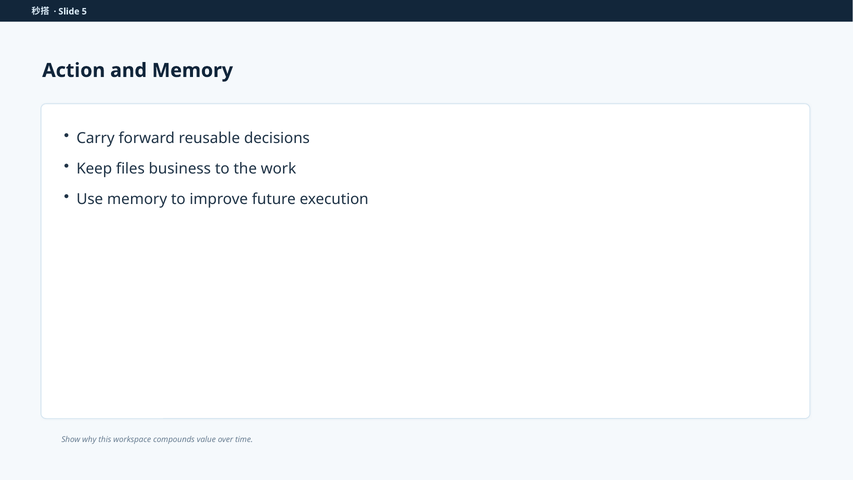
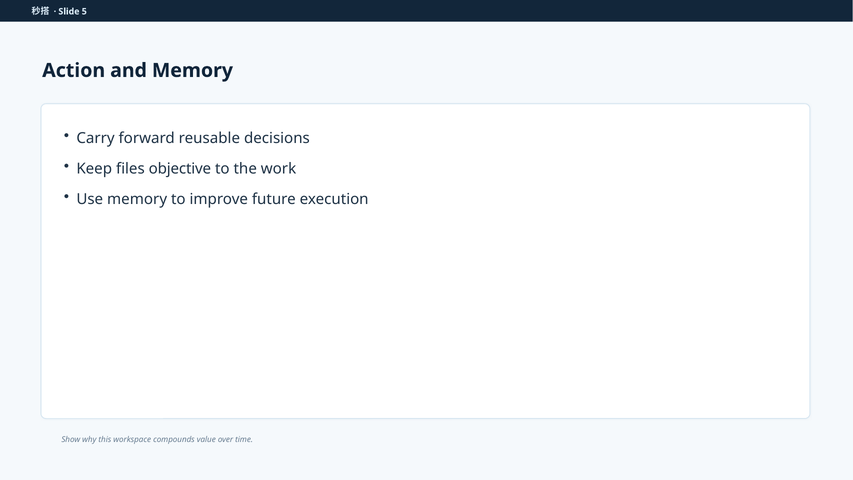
business: business -> objective (180, 169)
